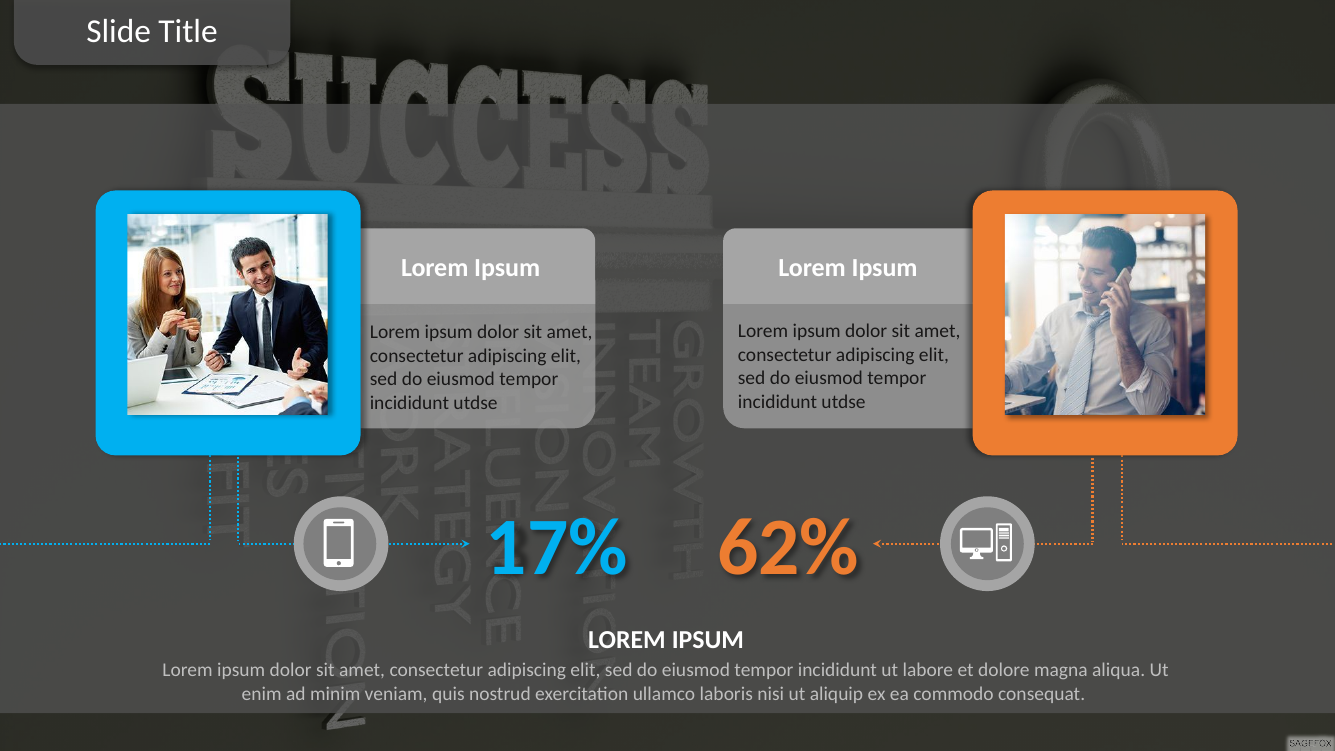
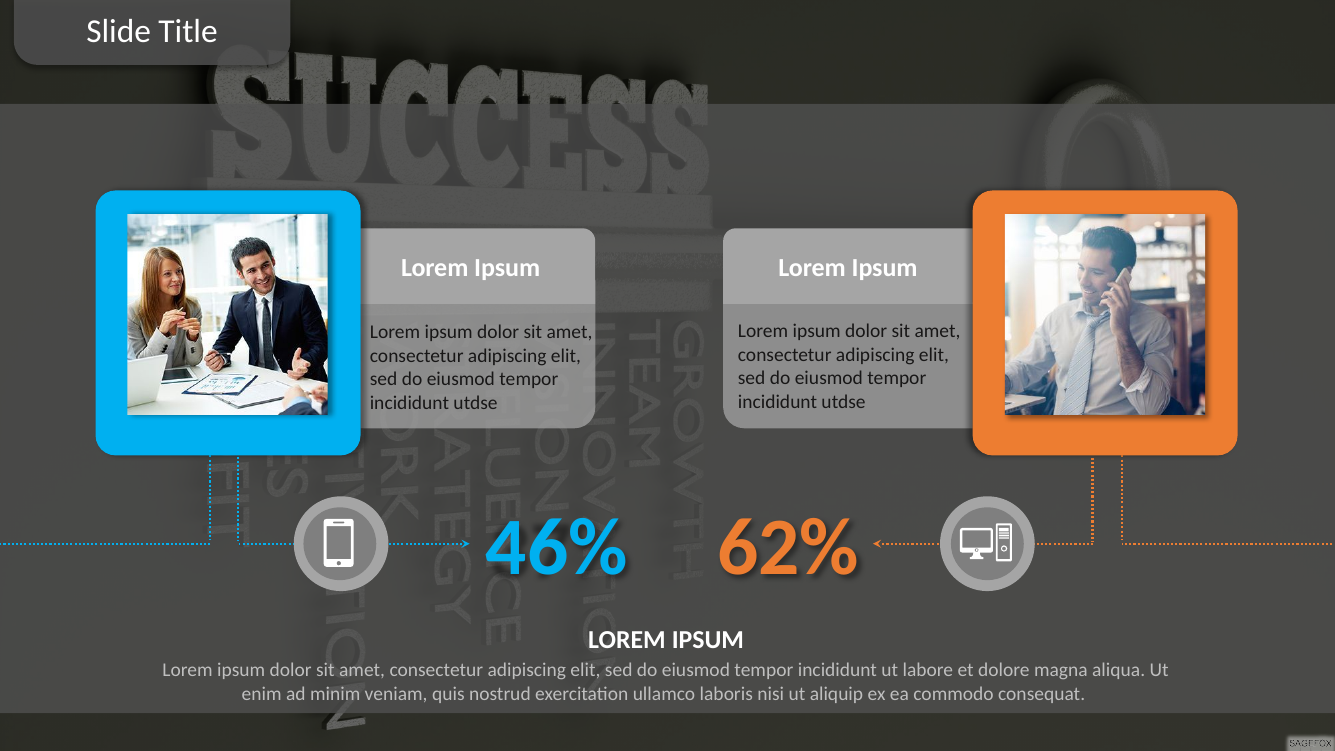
17%: 17% -> 46% (557, 548)
